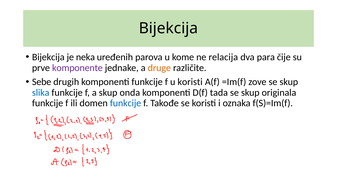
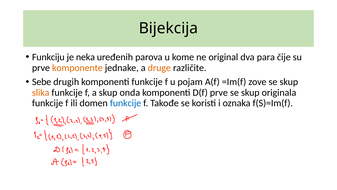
Bijekcija: Bijekcija -> Funkciju (48, 57)
relacija: relacija -> original (223, 57)
komponente colour: purple -> orange (77, 68)
u koristi: koristi -> pojam (190, 82)
slika colour: blue -> orange (41, 92)
D(f tada: tada -> prve (219, 92)
